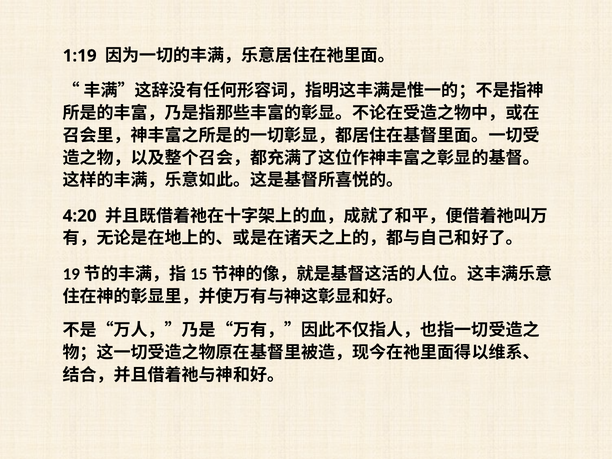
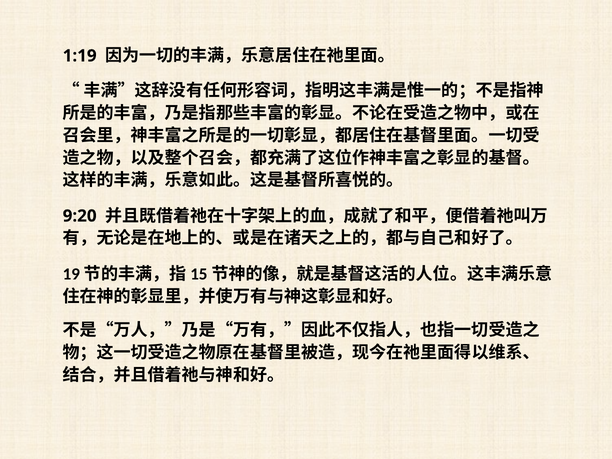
4:20: 4:20 -> 9:20 (80, 216)
